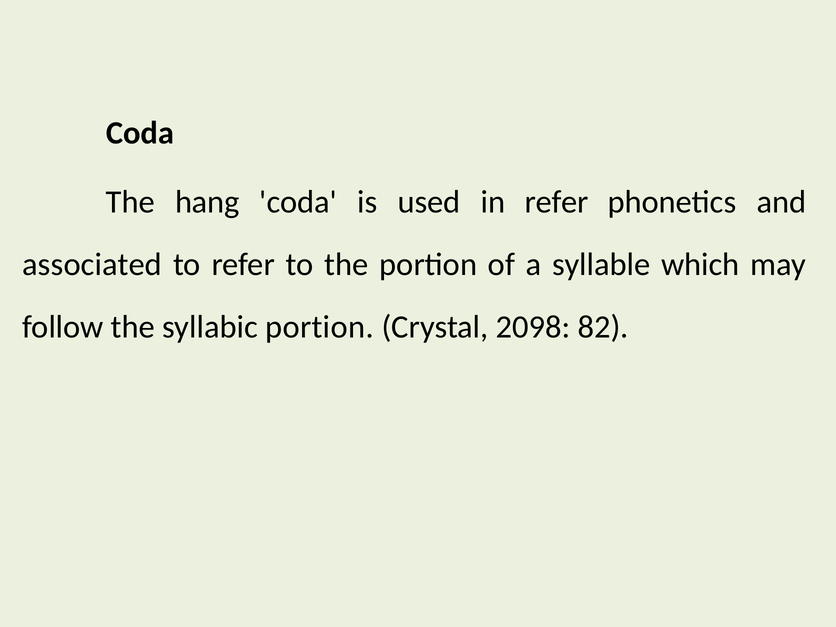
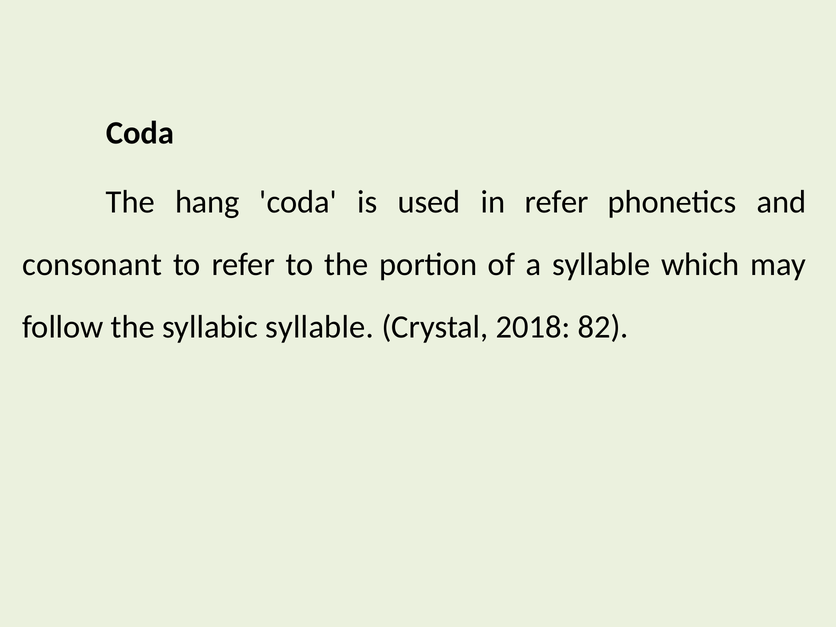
associated: associated -> consonant (92, 264)
syllabic portion: portion -> syllable (320, 327)
2098: 2098 -> 2018 (533, 327)
